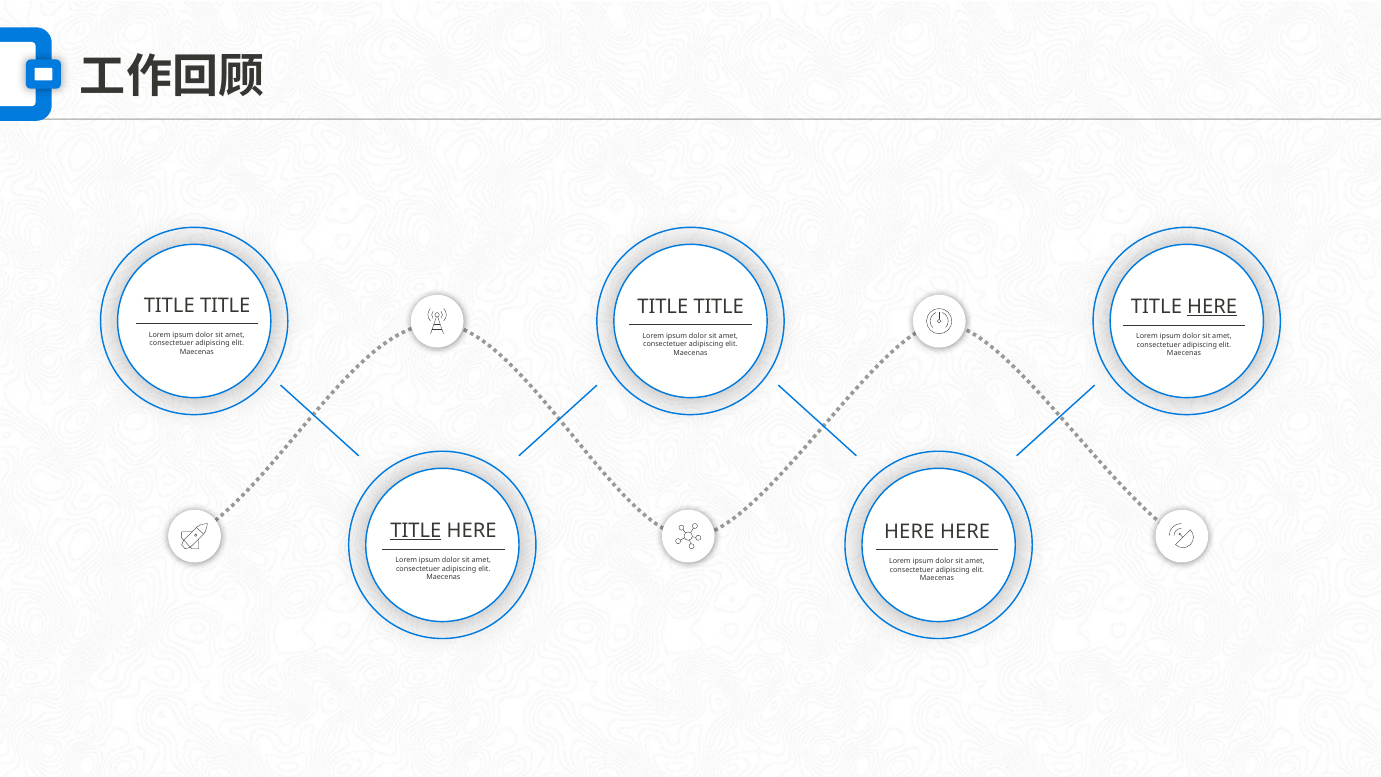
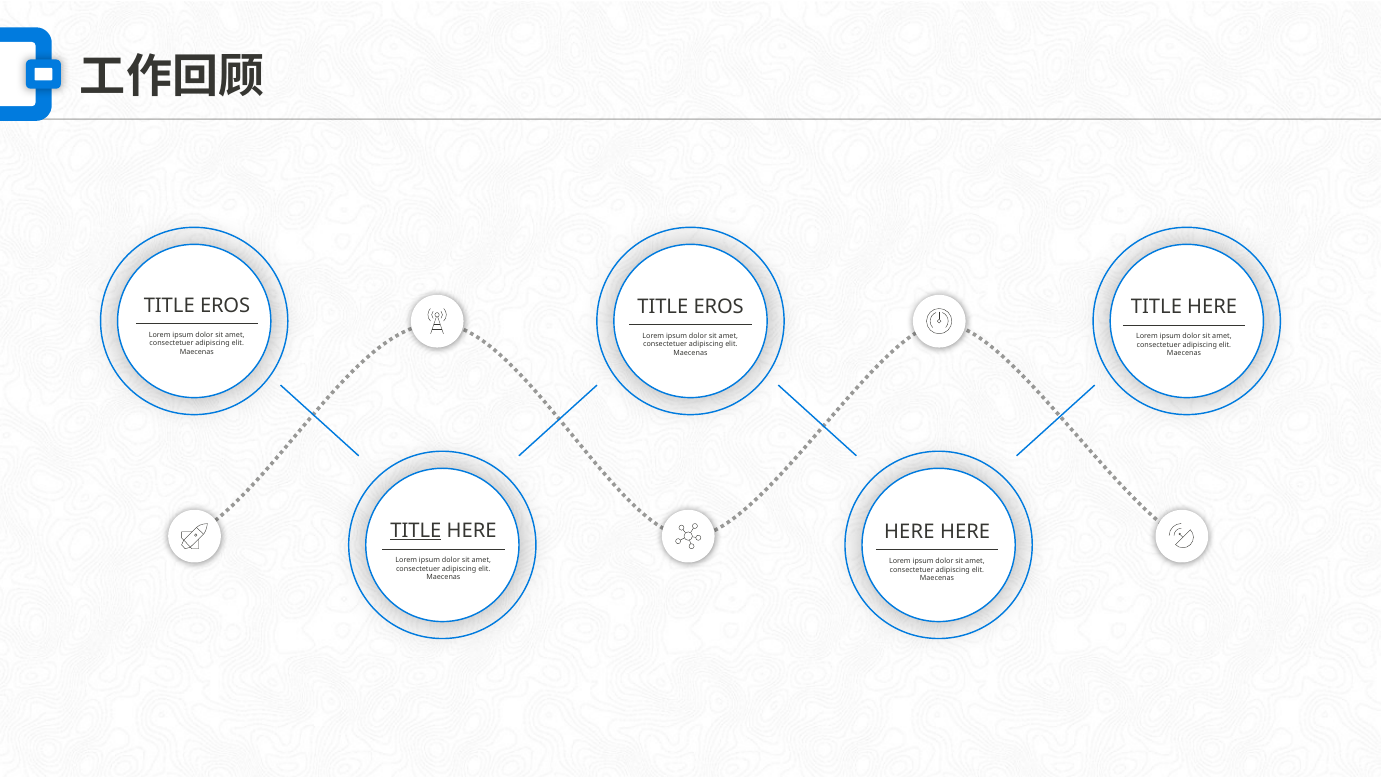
TITLE: TITLE -> EROS (225, 306)
TITLE: TITLE -> EROS (719, 306)
HERE underline: present -> none (1212, 307)
